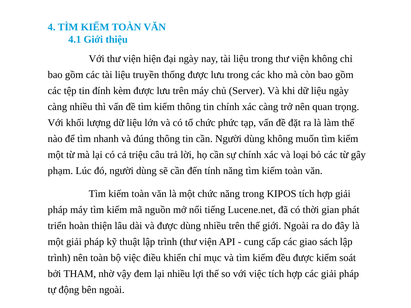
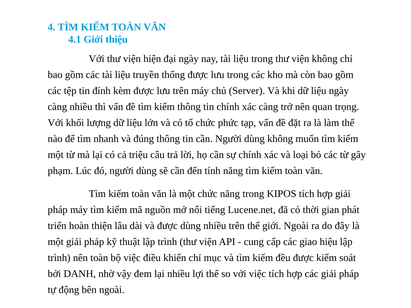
sách: sách -> hiệu (329, 242)
THAM: THAM -> DANH (80, 274)
